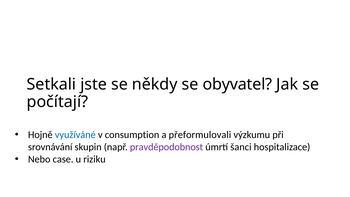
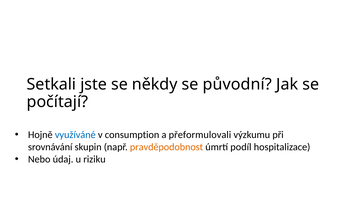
obyvatel: obyvatel -> původní (237, 84)
pravděpodobnost colour: purple -> orange (167, 147)
šanci: šanci -> podíl (241, 147)
case: case -> údaj (63, 159)
